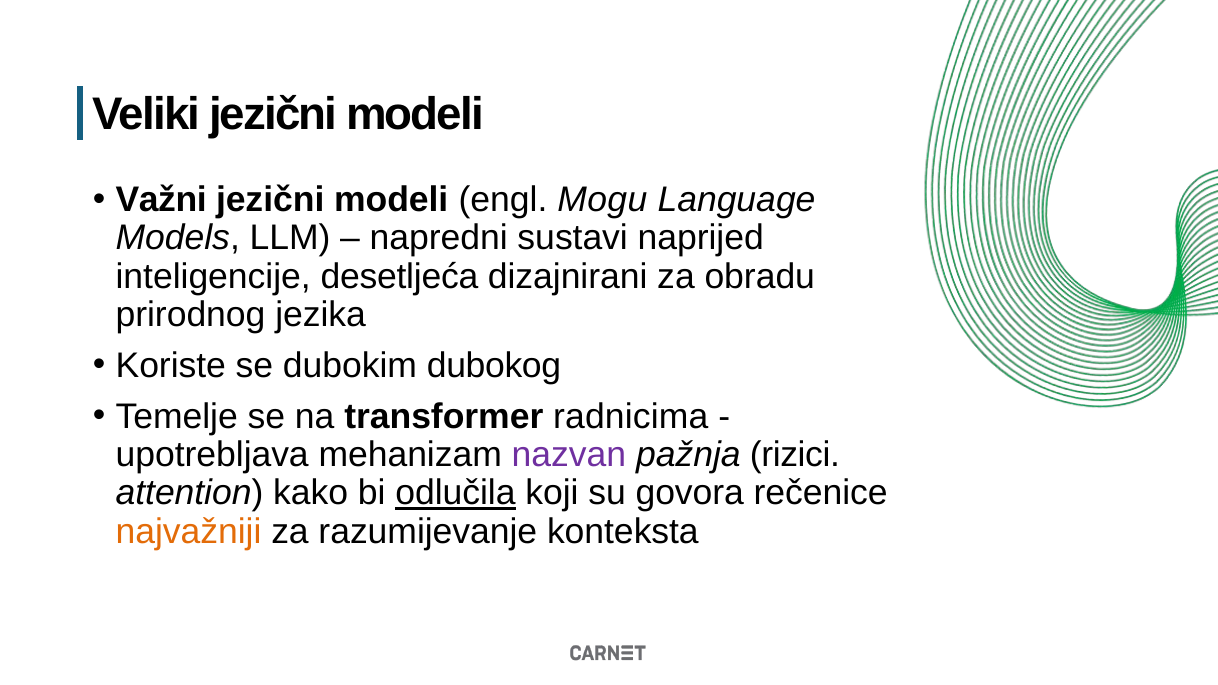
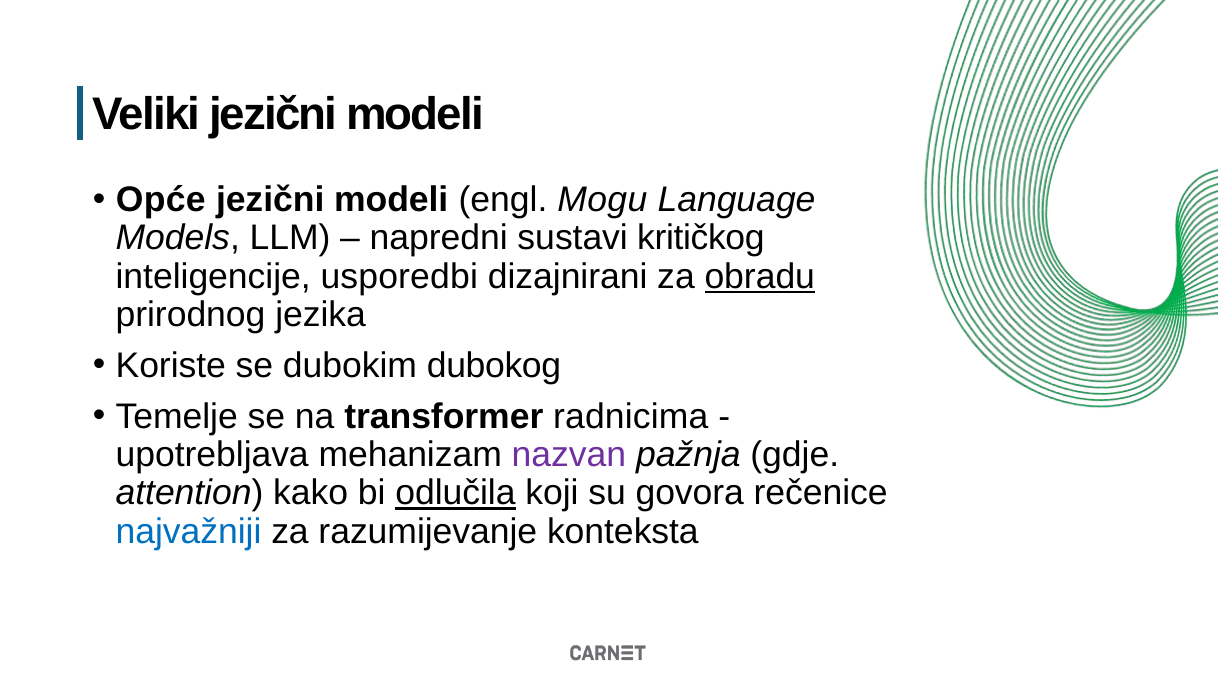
Važni: Važni -> Opće (161, 200)
naprijed: naprijed -> kritičkog (701, 238)
desetljeća: desetljeća -> usporedbi (399, 276)
obradu underline: none -> present (760, 276)
rizici: rizici -> gdje (795, 455)
najvažniji colour: orange -> blue (189, 532)
